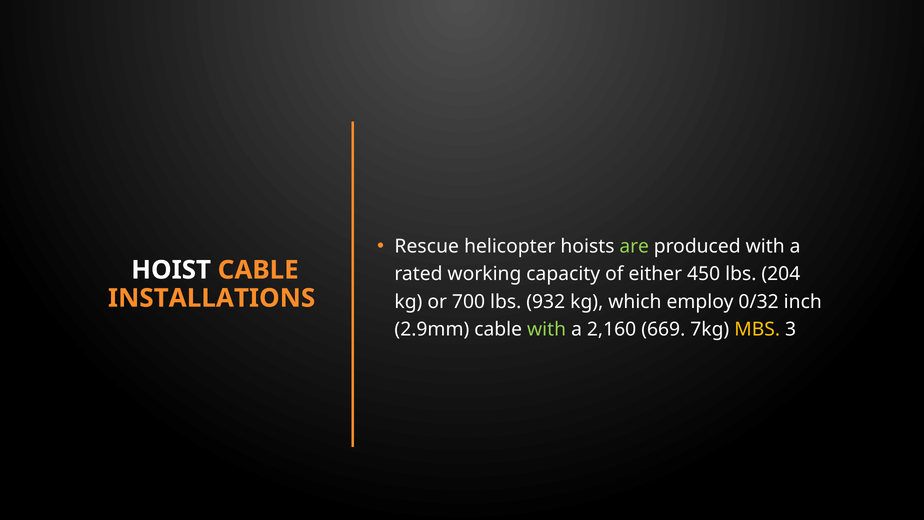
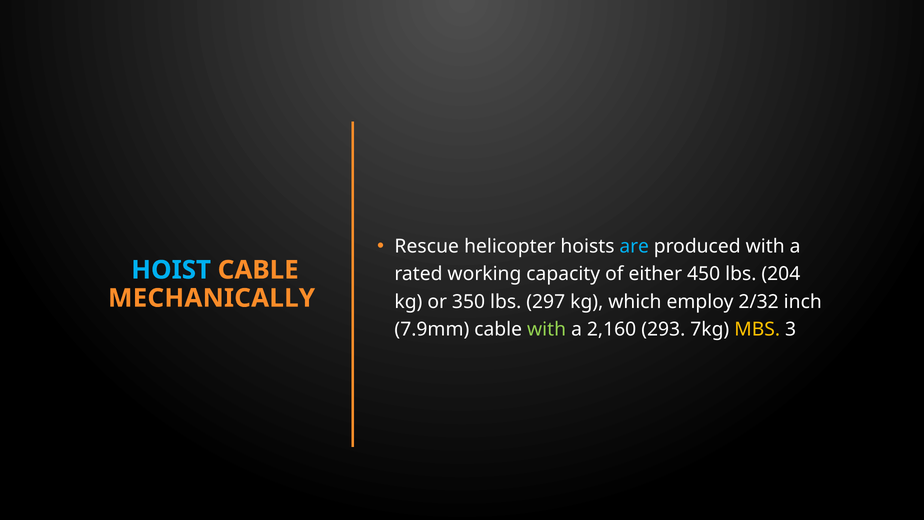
are colour: light green -> light blue (634, 246)
HOIST colour: white -> light blue (171, 270)
INSTALLATIONS: INSTALLATIONS -> MECHANICALLY (212, 298)
700: 700 -> 350 (469, 302)
932: 932 -> 297 (546, 302)
0/32: 0/32 -> 2/32 (759, 302)
2.9mm: 2.9mm -> 7.9mm (432, 329)
669: 669 -> 293 (663, 329)
